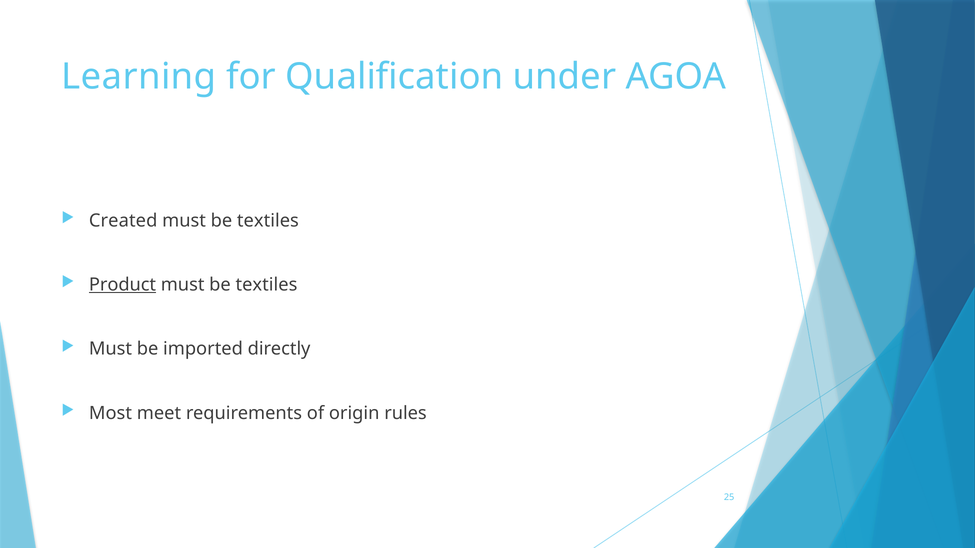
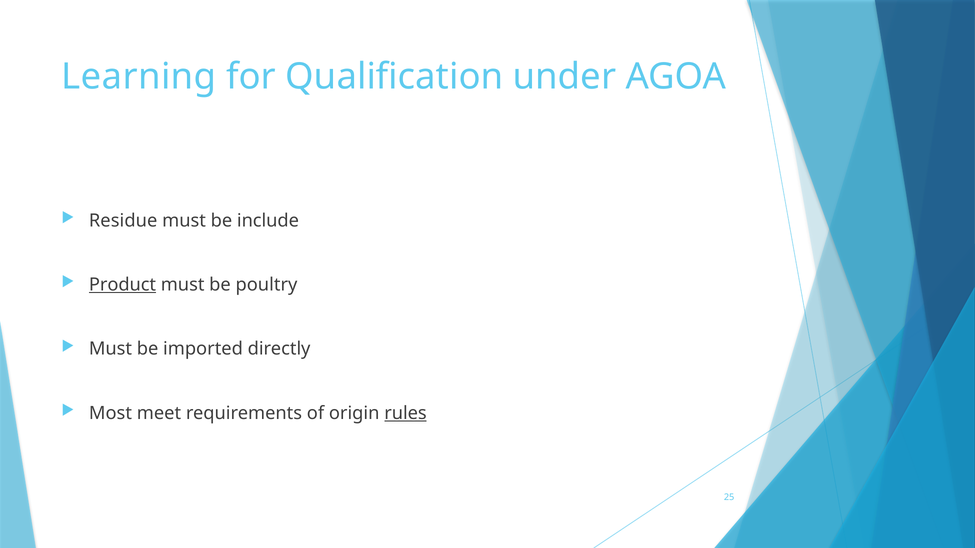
Created: Created -> Residue (123, 221)
textiles: textiles -> include (268, 221)
textiles: textiles -> poultry (266, 285)
rules underline: none -> present (406, 413)
